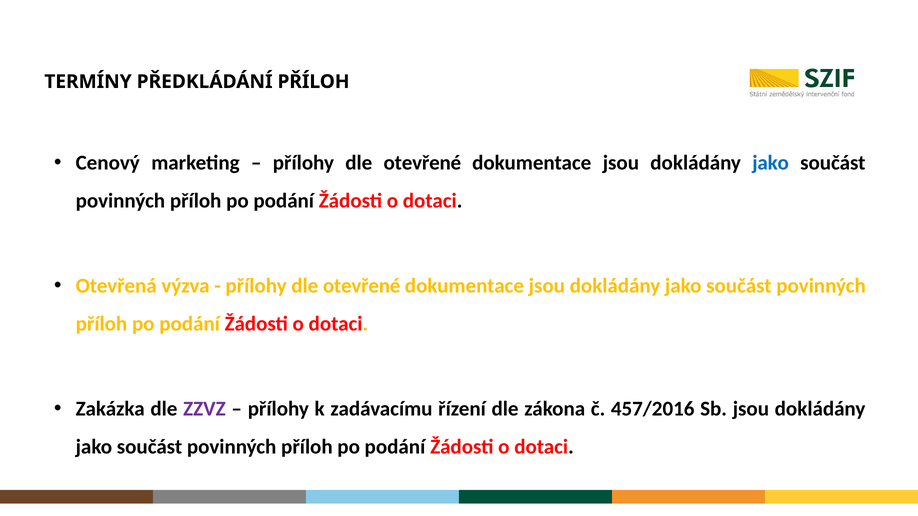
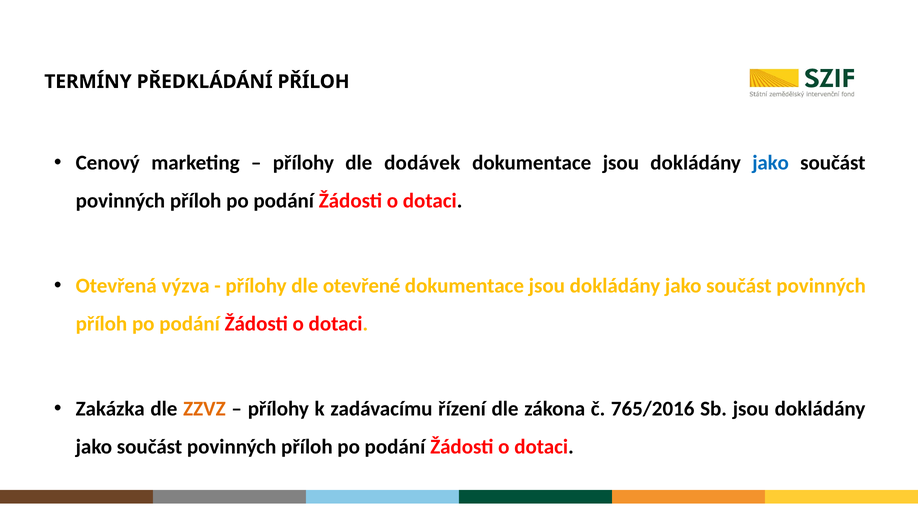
otevřené: otevřené -> dodávek (422, 163)
ZZVZ colour: purple -> orange (204, 409)
457/2016: 457/2016 -> 765/2016 (653, 409)
